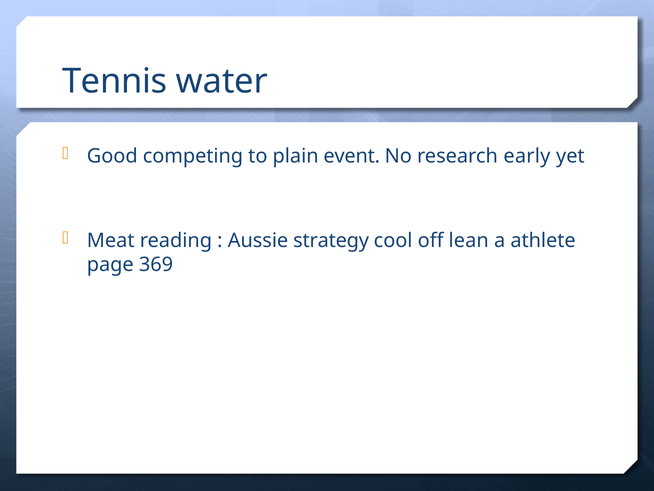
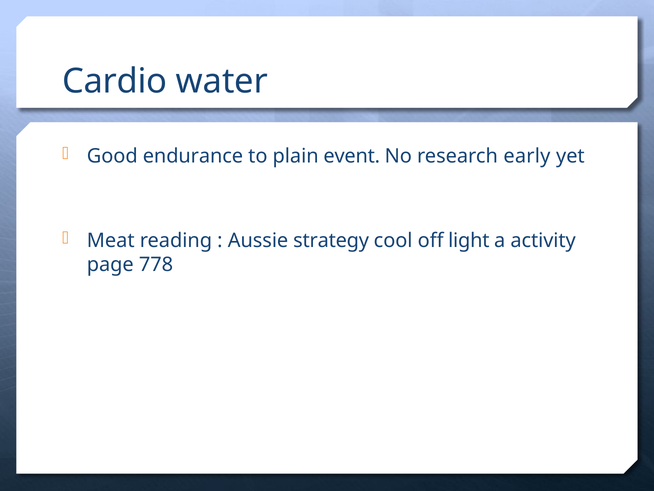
Tennis: Tennis -> Cardio (115, 81)
competing: competing -> endurance (193, 156)
lean: lean -> light (469, 240)
athlete: athlete -> activity (543, 240)
369: 369 -> 778 (156, 264)
